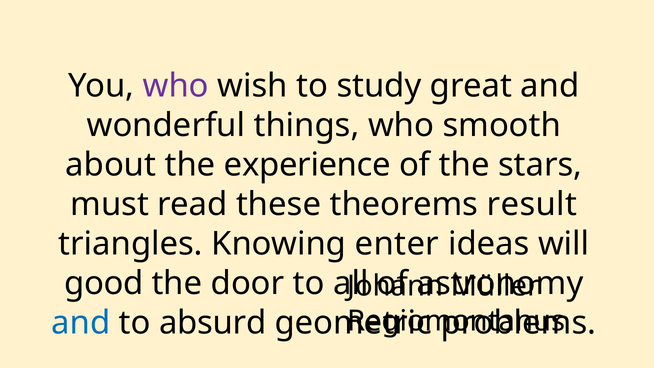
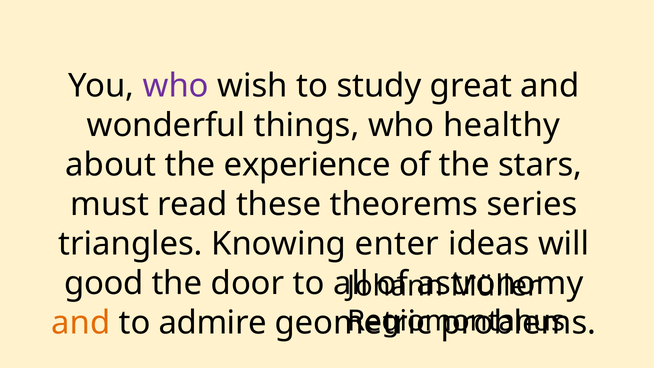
smooth: smooth -> healthy (502, 125)
result: result -> series (532, 204)
and colour: blue -> orange (81, 323)
absurd: absurd -> admire (213, 323)
